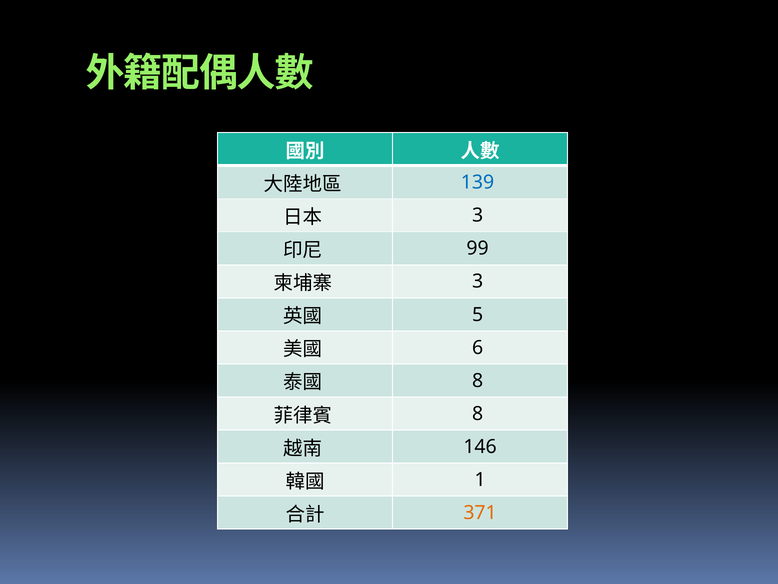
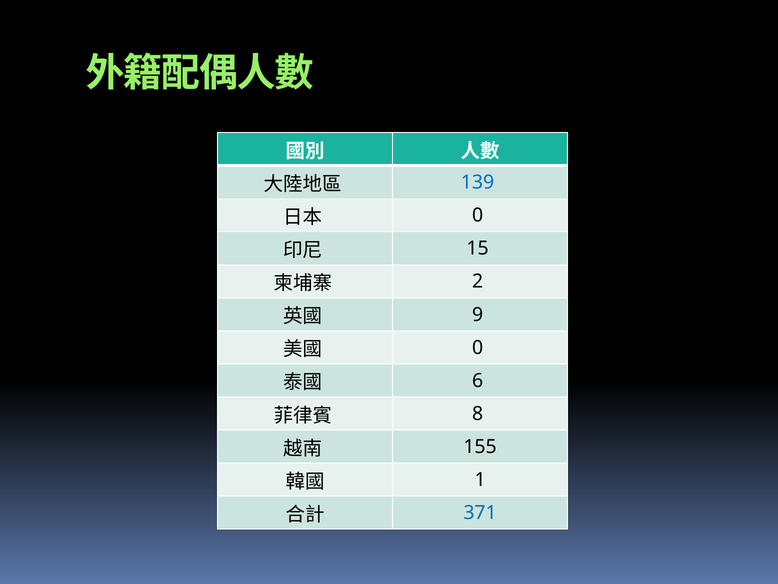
3: 3 -> 0 (478, 215)
99: 99 -> 15 (478, 248)
3: 3 -> 2 (478, 281)
5: 5 -> 9 (478, 314)
6: 6 -> 0 (478, 347)
8: 8 -> 6 (478, 380)
146: 146 -> 155 (480, 446)
371 colour: orange -> blue (480, 512)
